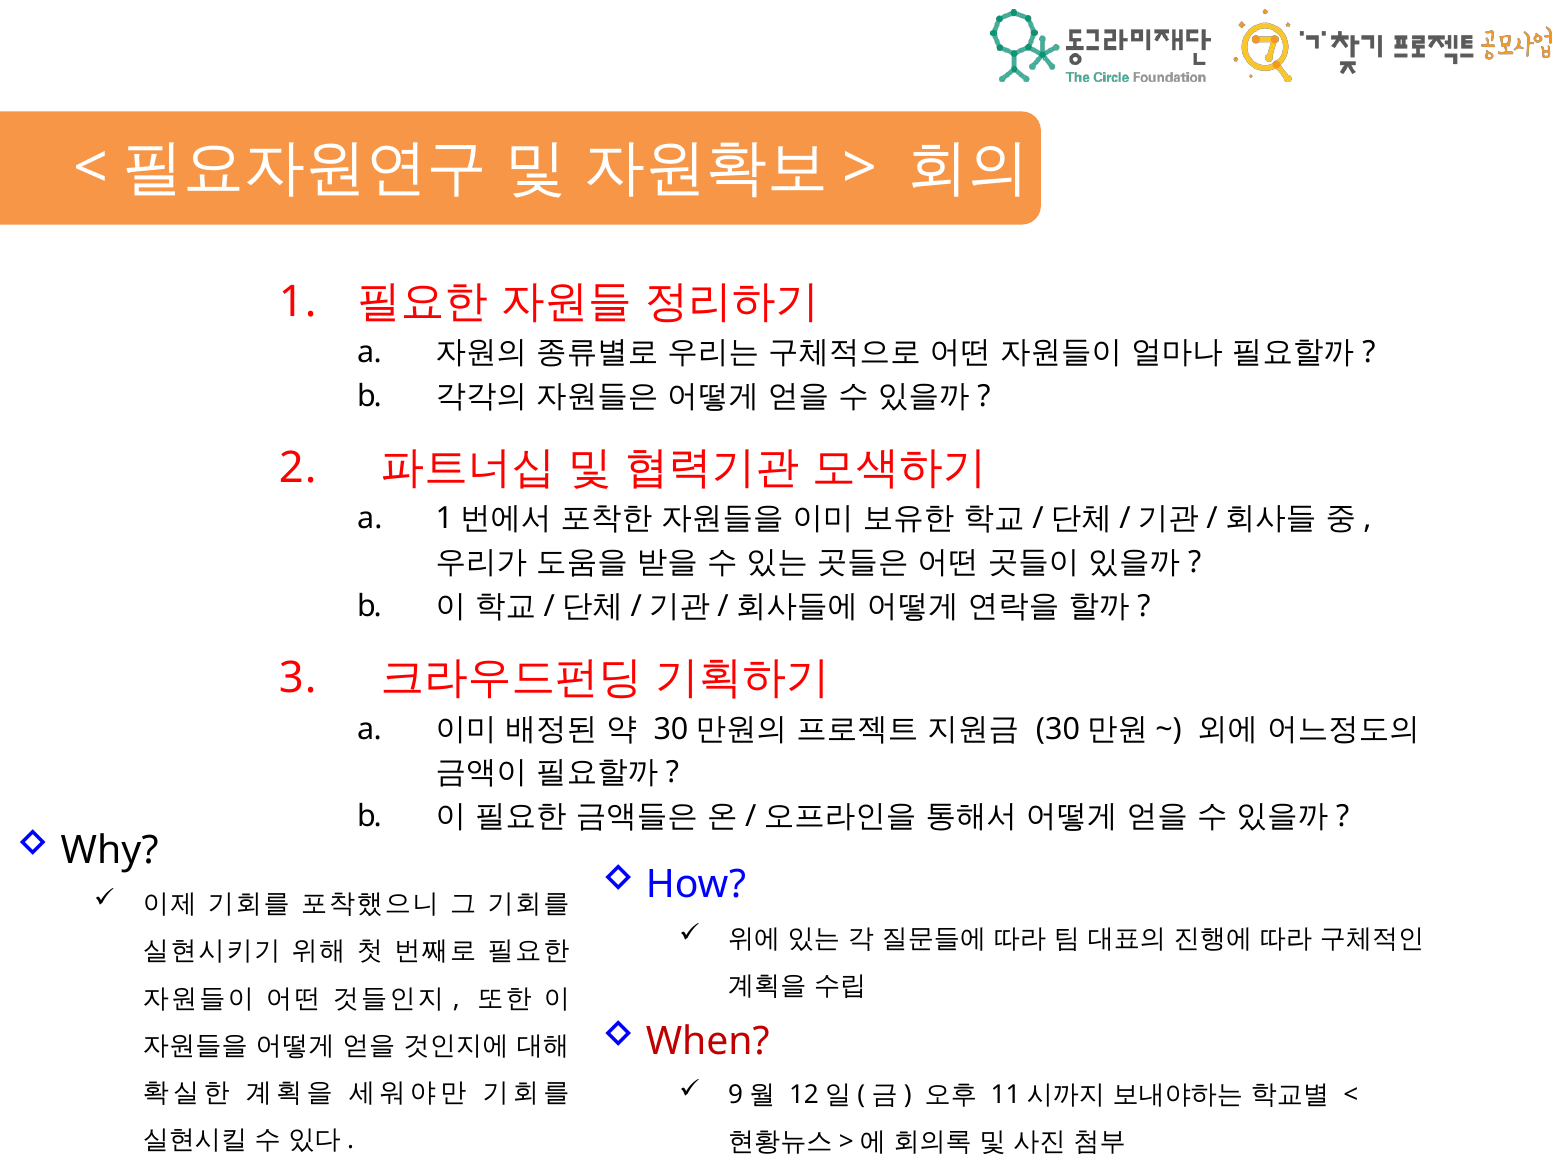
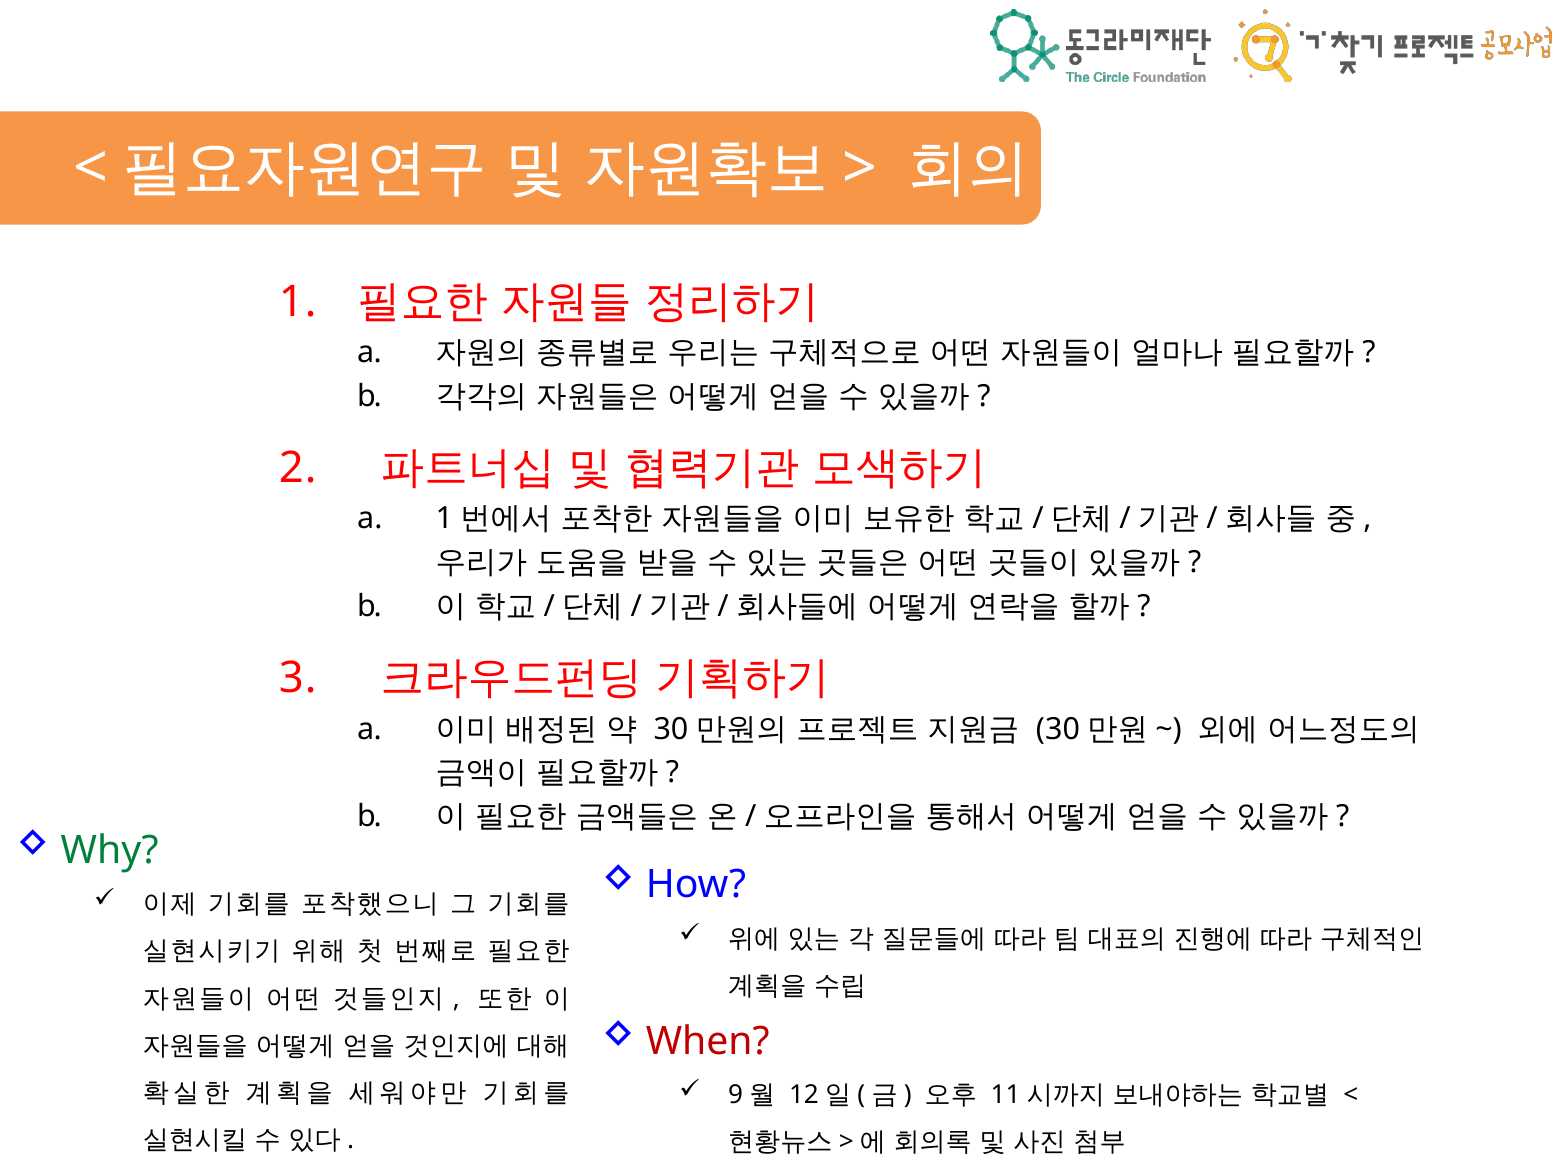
Why colour: black -> green (110, 850)
